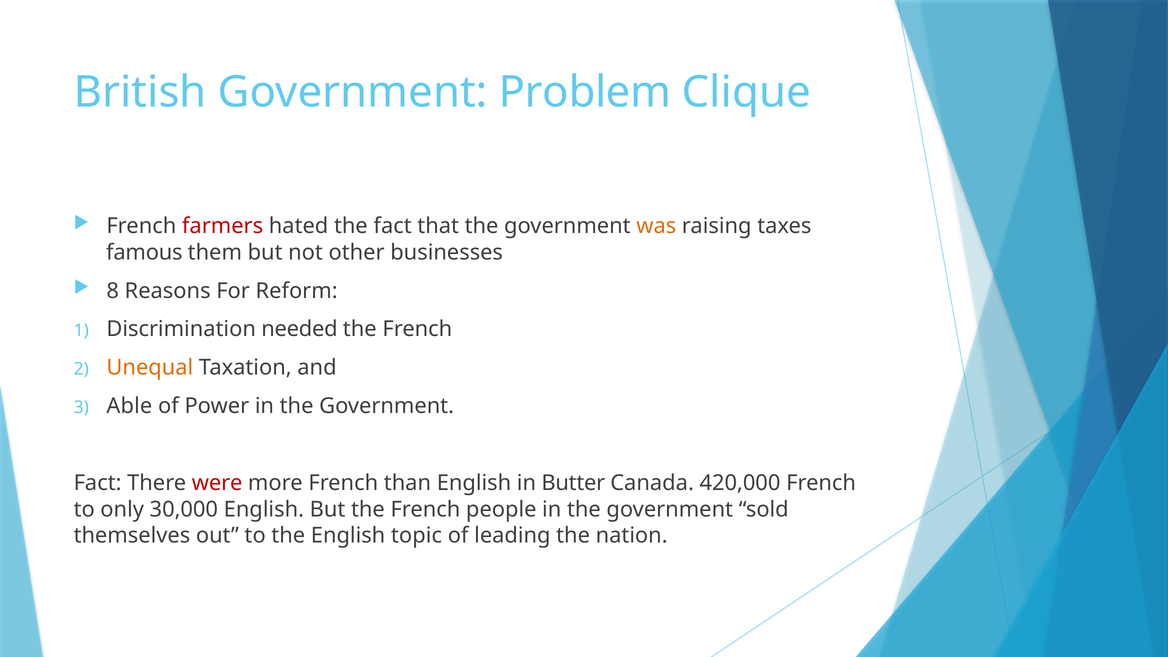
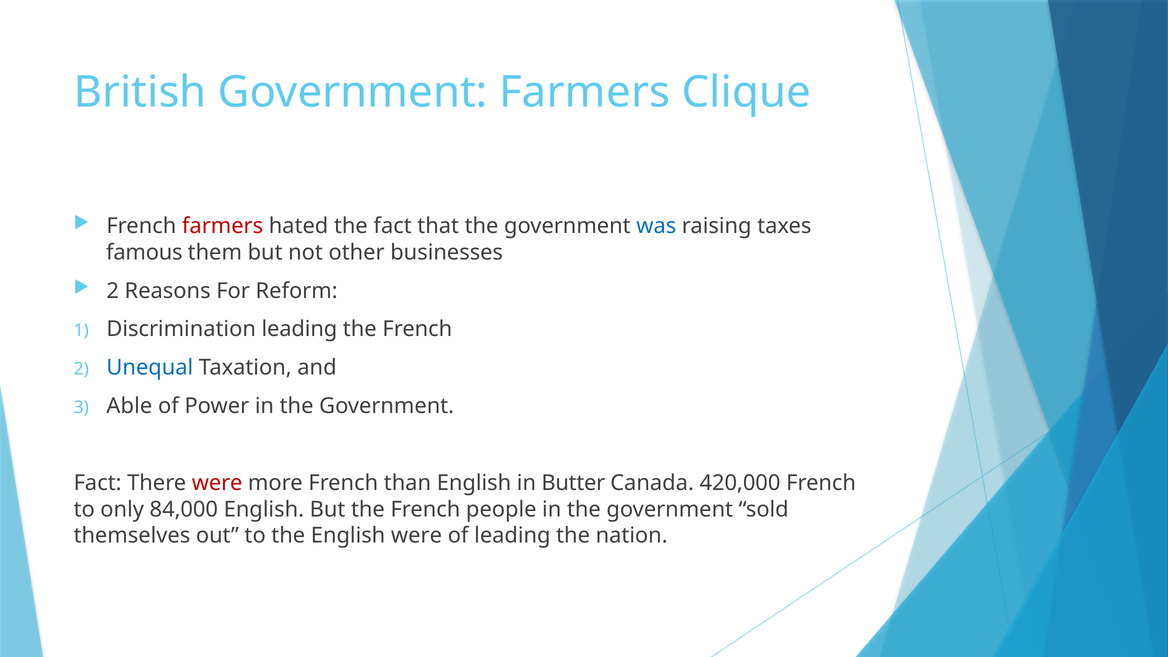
Government Problem: Problem -> Farmers (585, 92)
was colour: orange -> blue (656, 226)
8: 8 -> 2 (113, 291)
Discrimination needed: needed -> leading (299, 329)
Unequal colour: orange -> blue (150, 368)
30,000: 30,000 -> 84,000 (184, 509)
English topic: topic -> were (417, 536)
